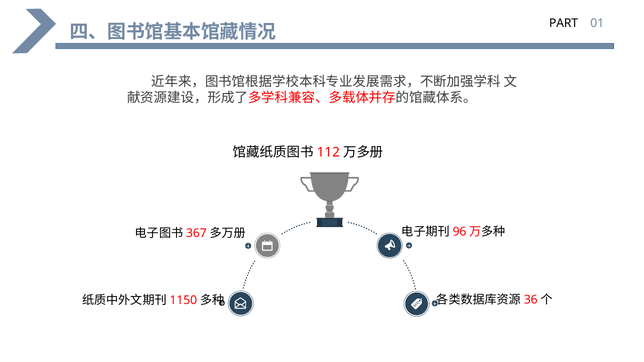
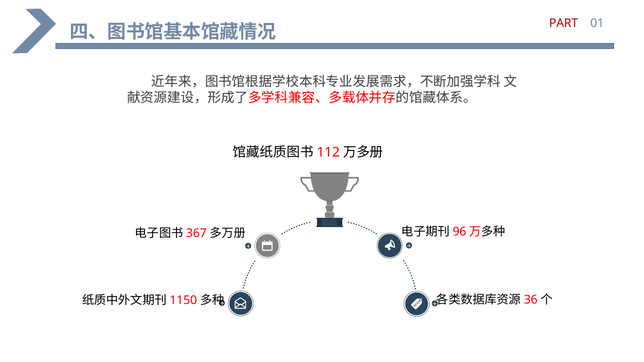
PART colour: black -> red (564, 24)
